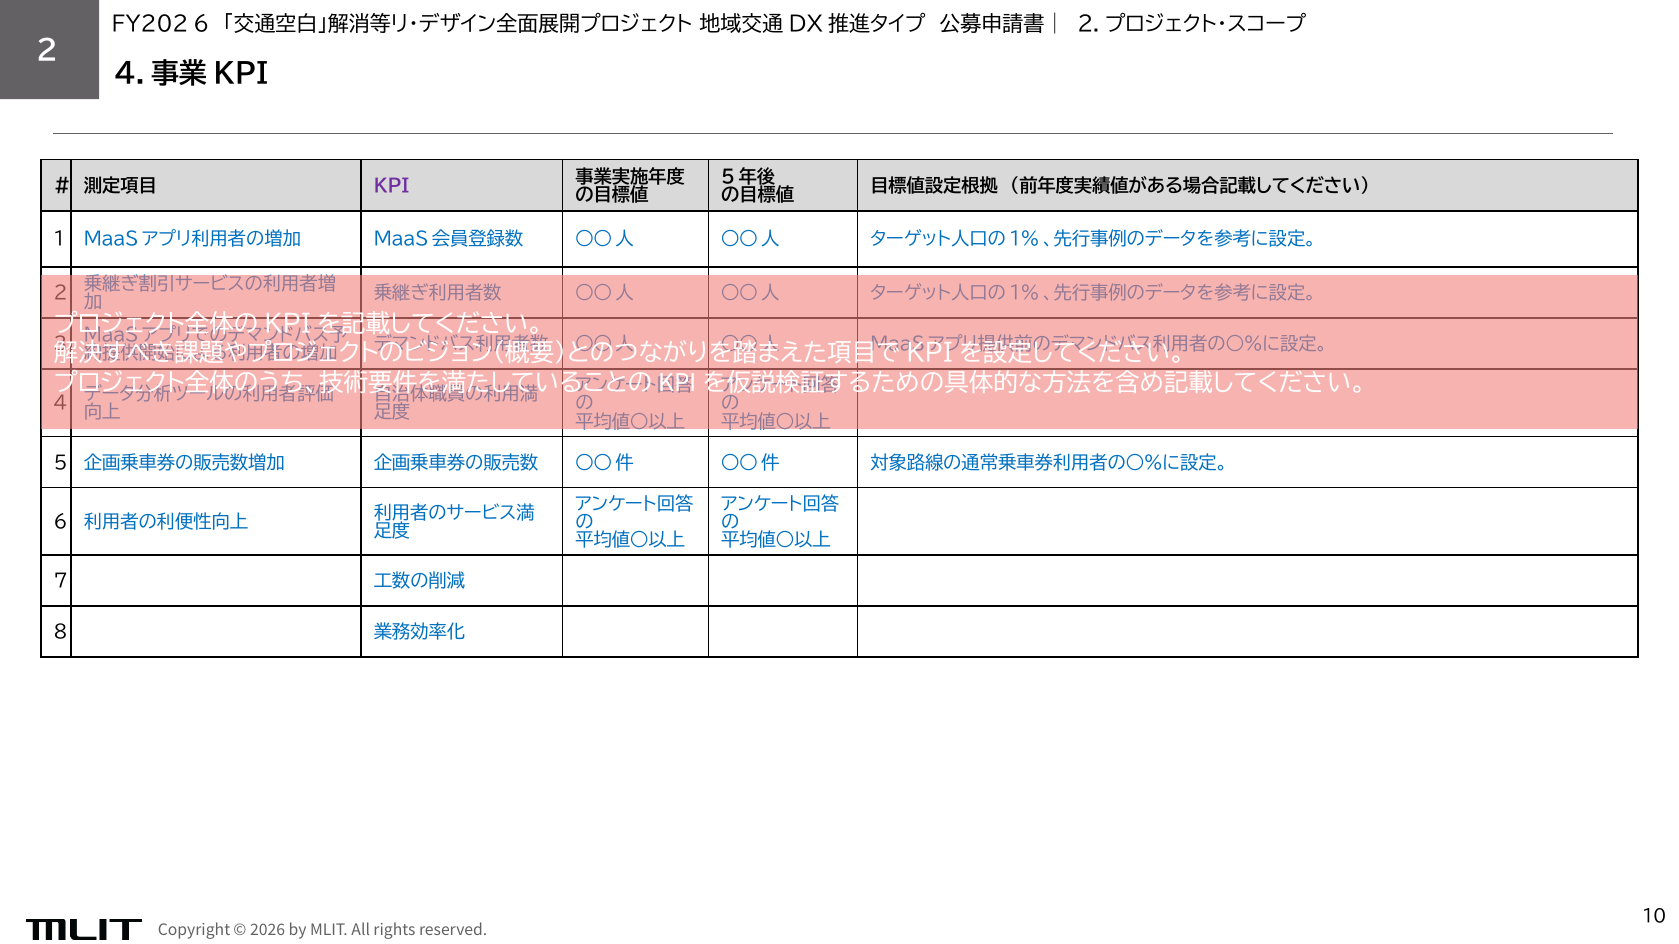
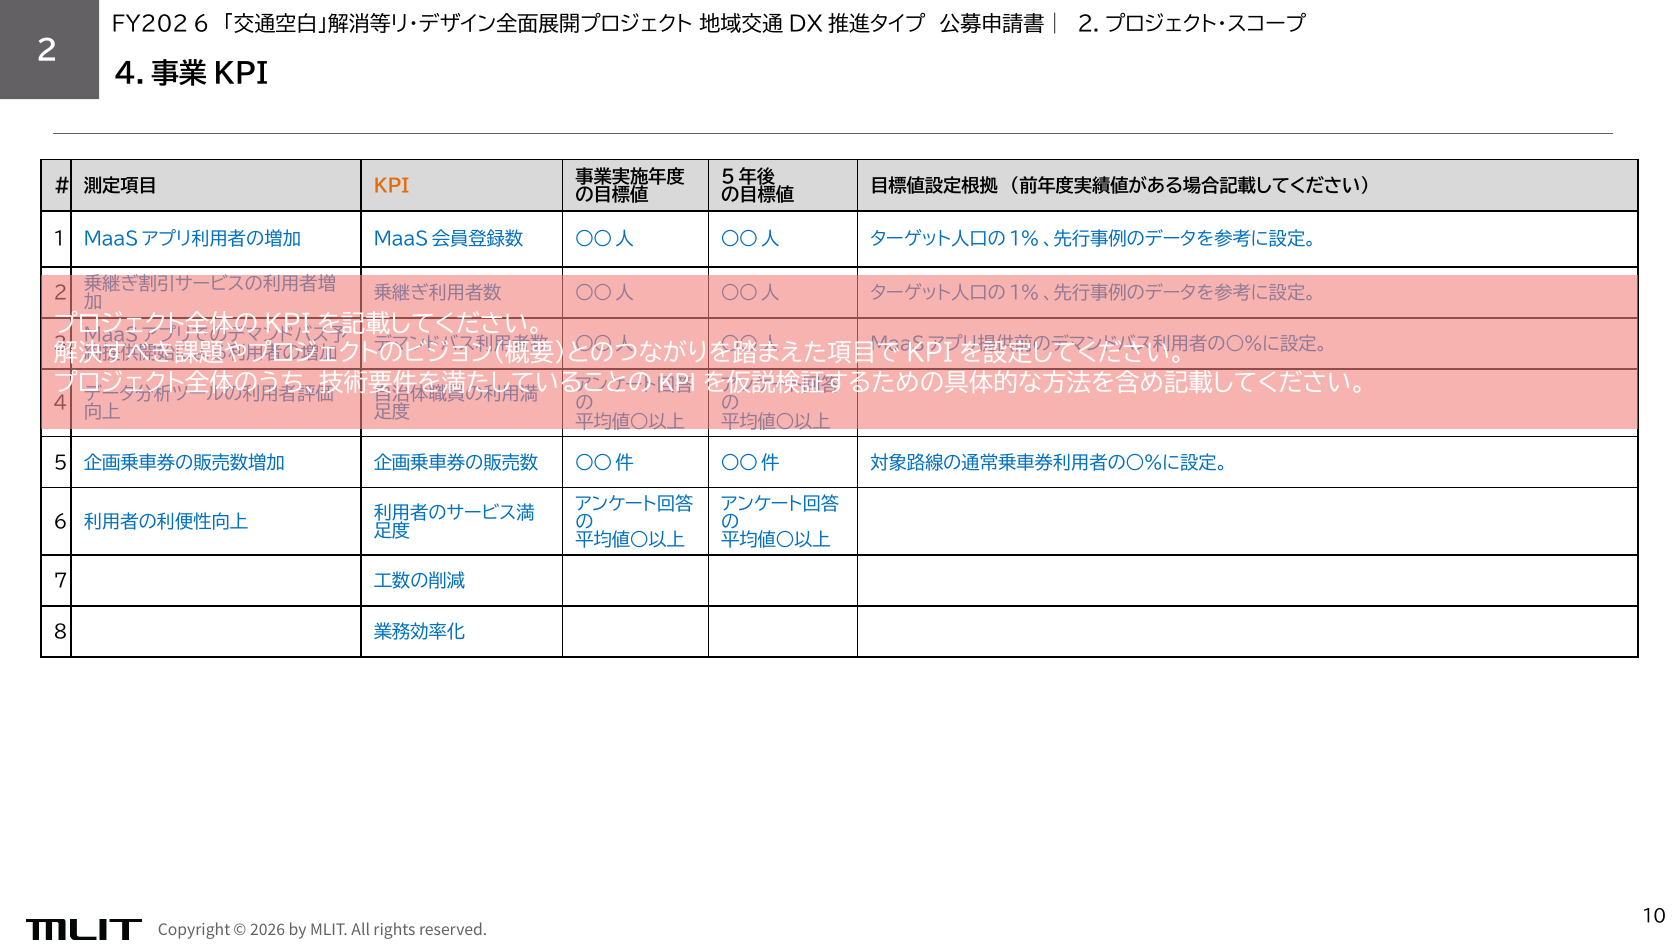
KPI colour: purple -> orange (392, 186)
